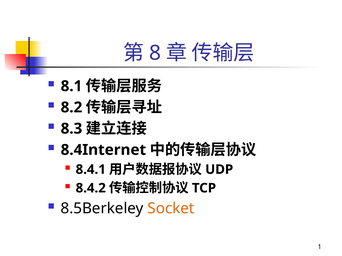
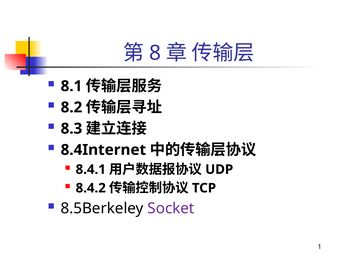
Socket colour: orange -> purple (171, 209)
